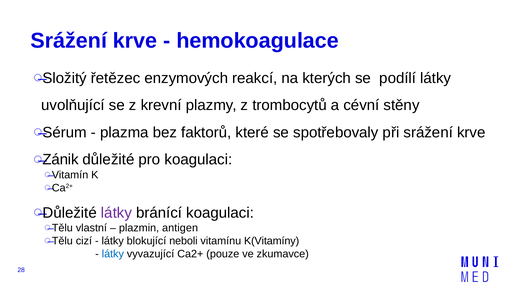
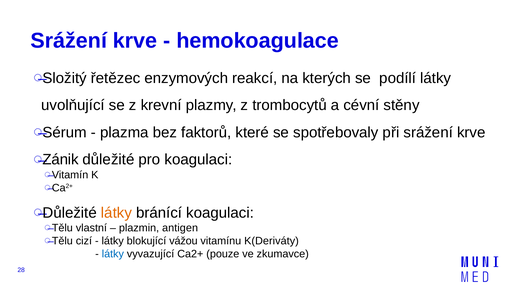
látky colour: purple -> orange (116, 213)
neboli: neboli -> vážou (183, 241)
K(Vitamíny: K(Vitamíny -> K(Deriváty (272, 241)
